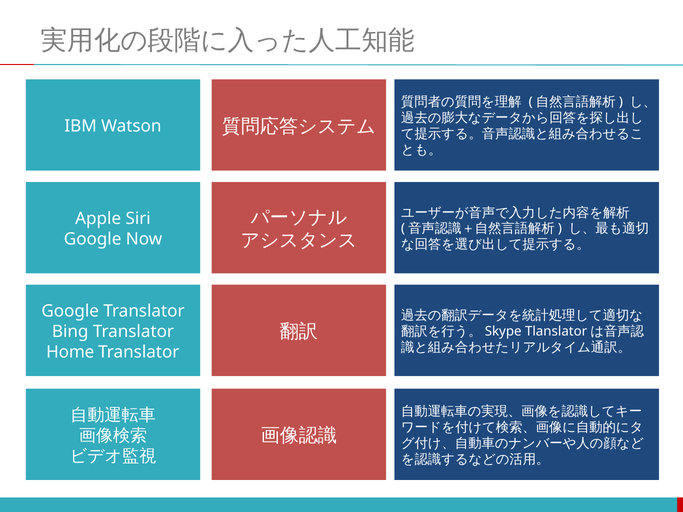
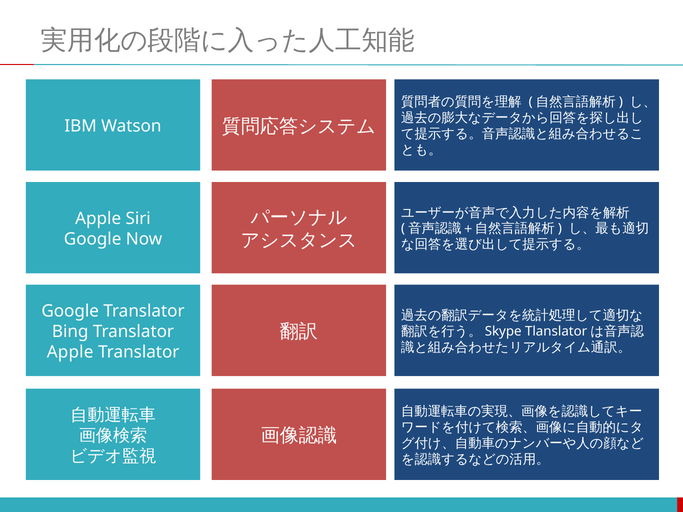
Home: Home -> Apple (70, 352)
